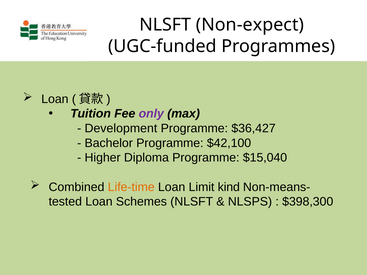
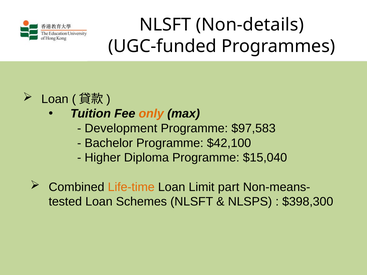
Non-expect: Non-expect -> Non-details (250, 25)
only colour: purple -> orange (151, 114)
$36,427: $36,427 -> $97,583 (254, 128)
kind: kind -> part (229, 187)
